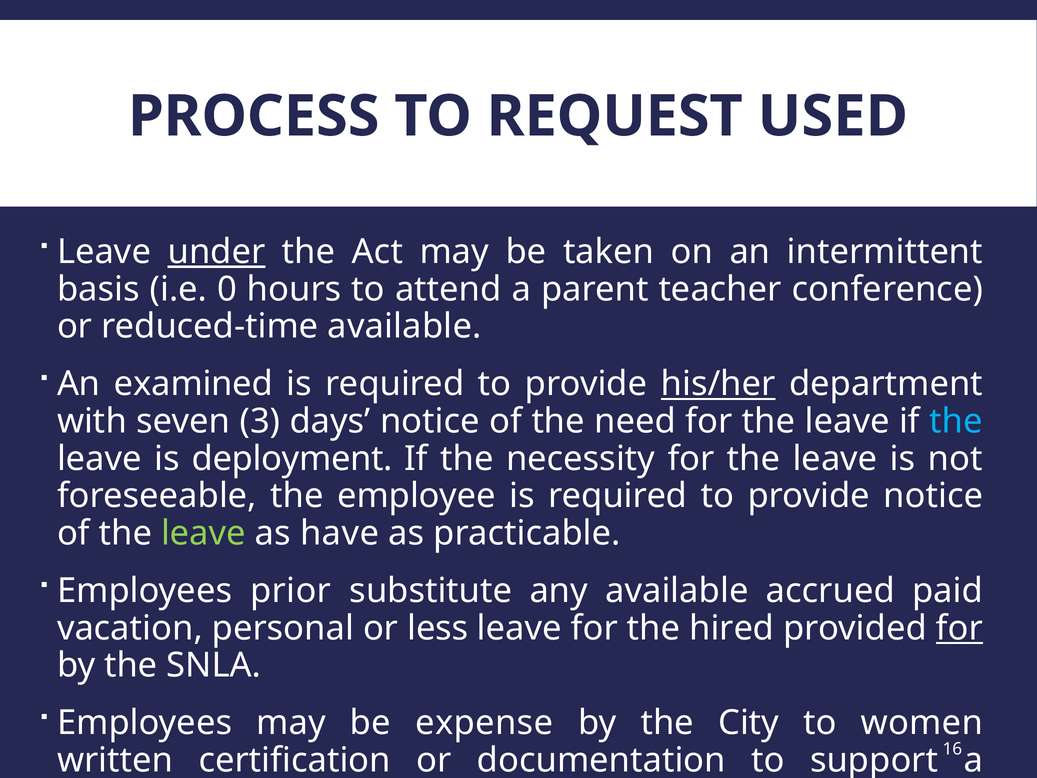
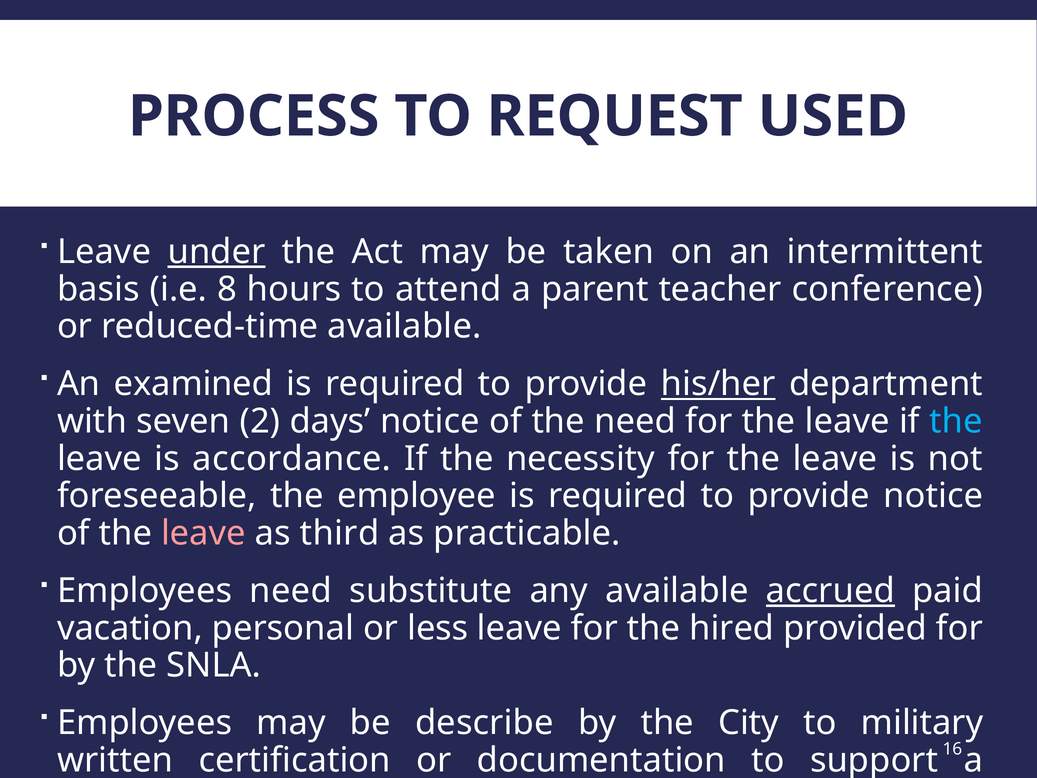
0: 0 -> 8 (227, 289)
3: 3 -> 2 (260, 421)
deployment: deployment -> accordance (292, 459)
leave colour: light green -> pink (203, 533)
have: have -> third (340, 533)
Employees prior: prior -> need (291, 591)
accrued underline: none -> present (830, 591)
for underline: present -> none (959, 628)
expense: expense -> describe (484, 723)
women: women -> military (922, 723)
